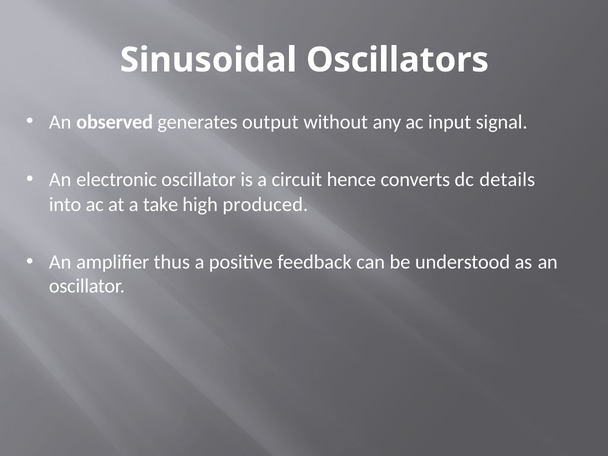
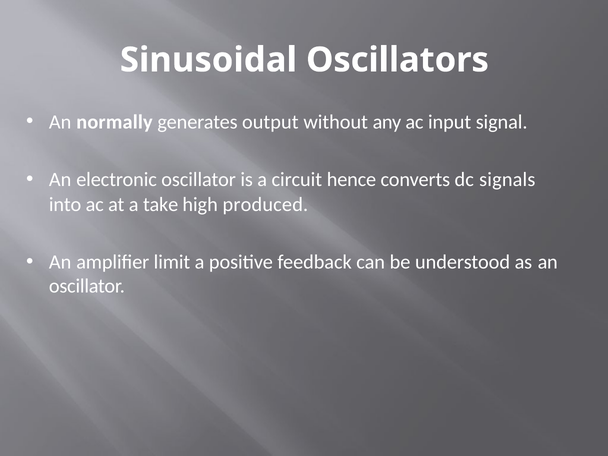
observed: observed -> normally (115, 122)
details: details -> signals (507, 180)
thus: thus -> limit (172, 262)
